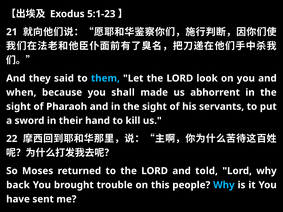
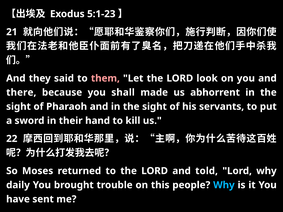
them colour: light blue -> pink (105, 78)
when: when -> there (21, 93)
back: back -> daily (18, 185)
